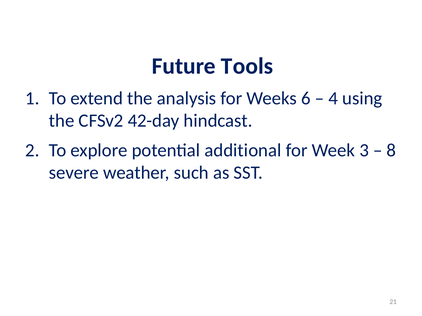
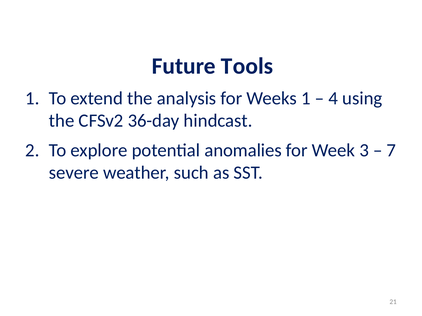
Weeks 6: 6 -> 1 (306, 98)
42-day: 42-day -> 36-day (154, 121)
additional: additional -> anomalies (243, 150)
8: 8 -> 7 (391, 150)
